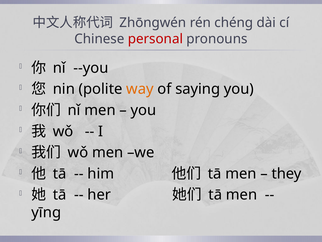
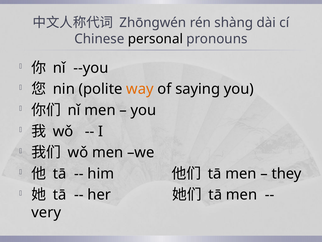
chéng: chéng -> shàng (234, 23)
personal colour: red -> black (155, 39)
yīng: yīng -> very (46, 212)
